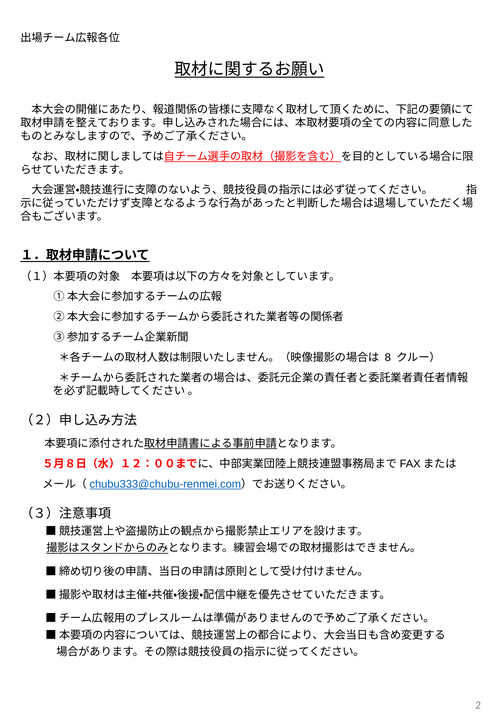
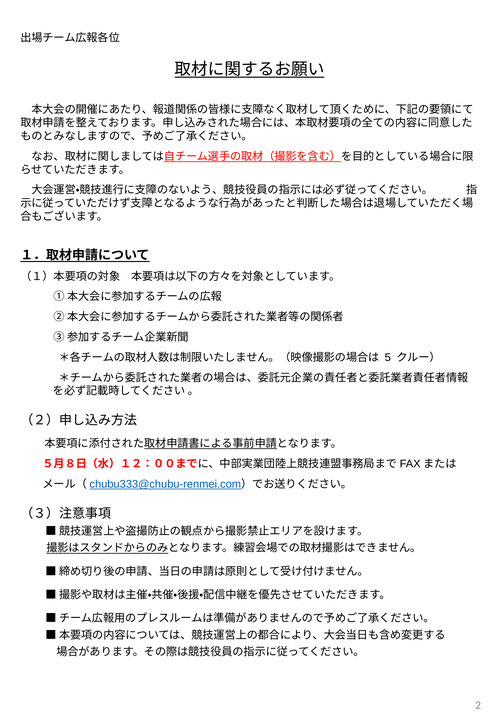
8: 8 -> 5 (388, 357)
